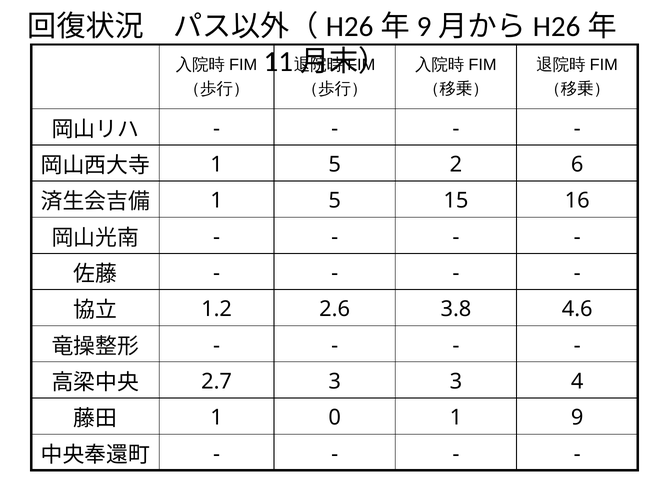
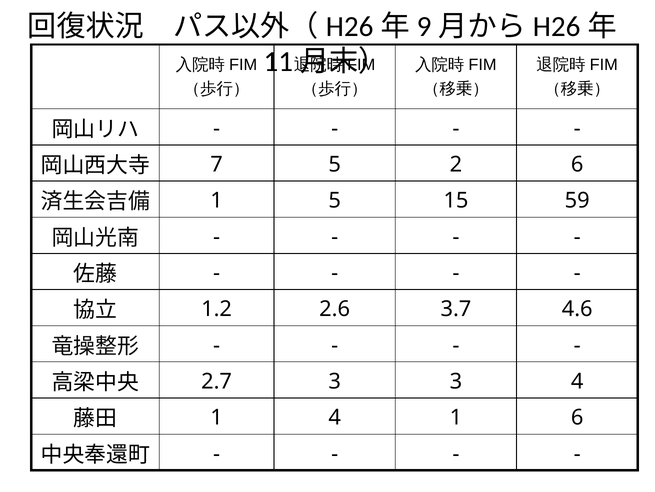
1: 1 -> 7 (217, 164)
16: 16 -> 59 (577, 200)
3.8: 3.8 -> 3.7 (456, 309)
1 0: 0 -> 4 (335, 417)
1 9: 9 -> 6 (577, 417)
